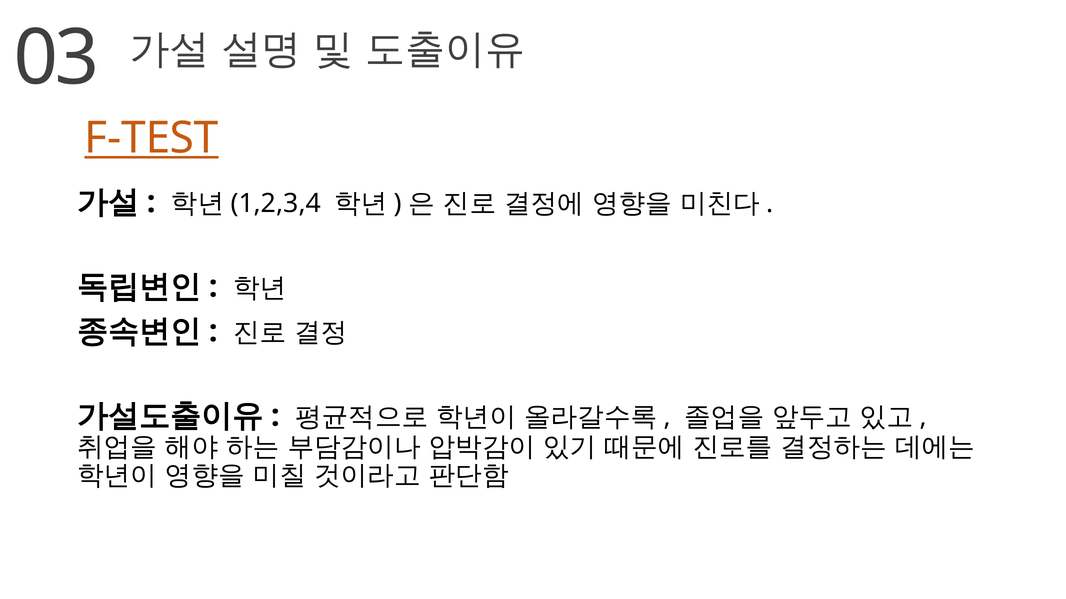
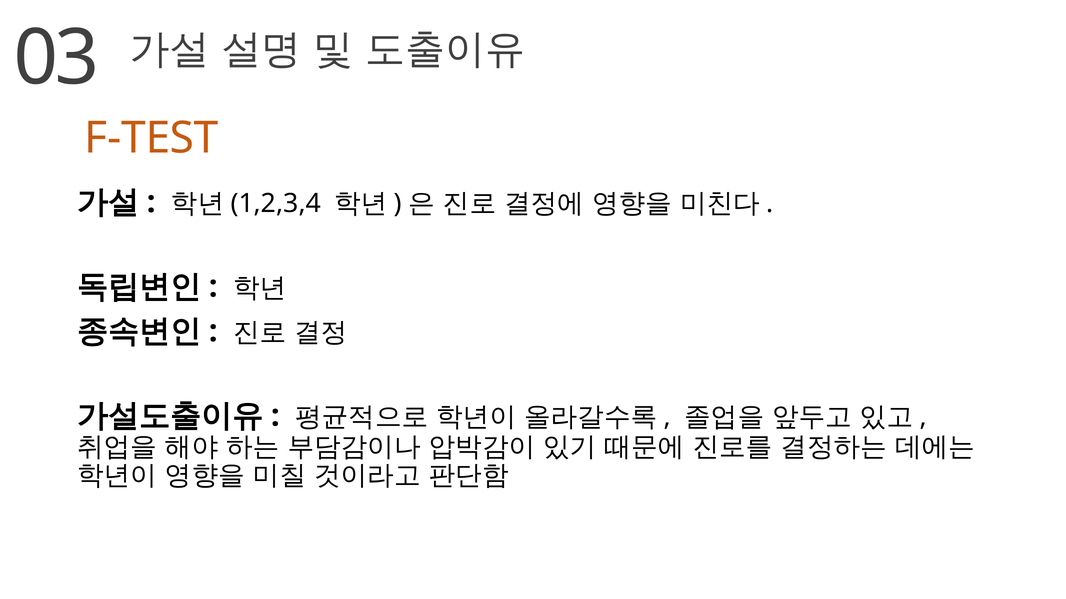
F-TEST underline: present -> none (152, 138)
